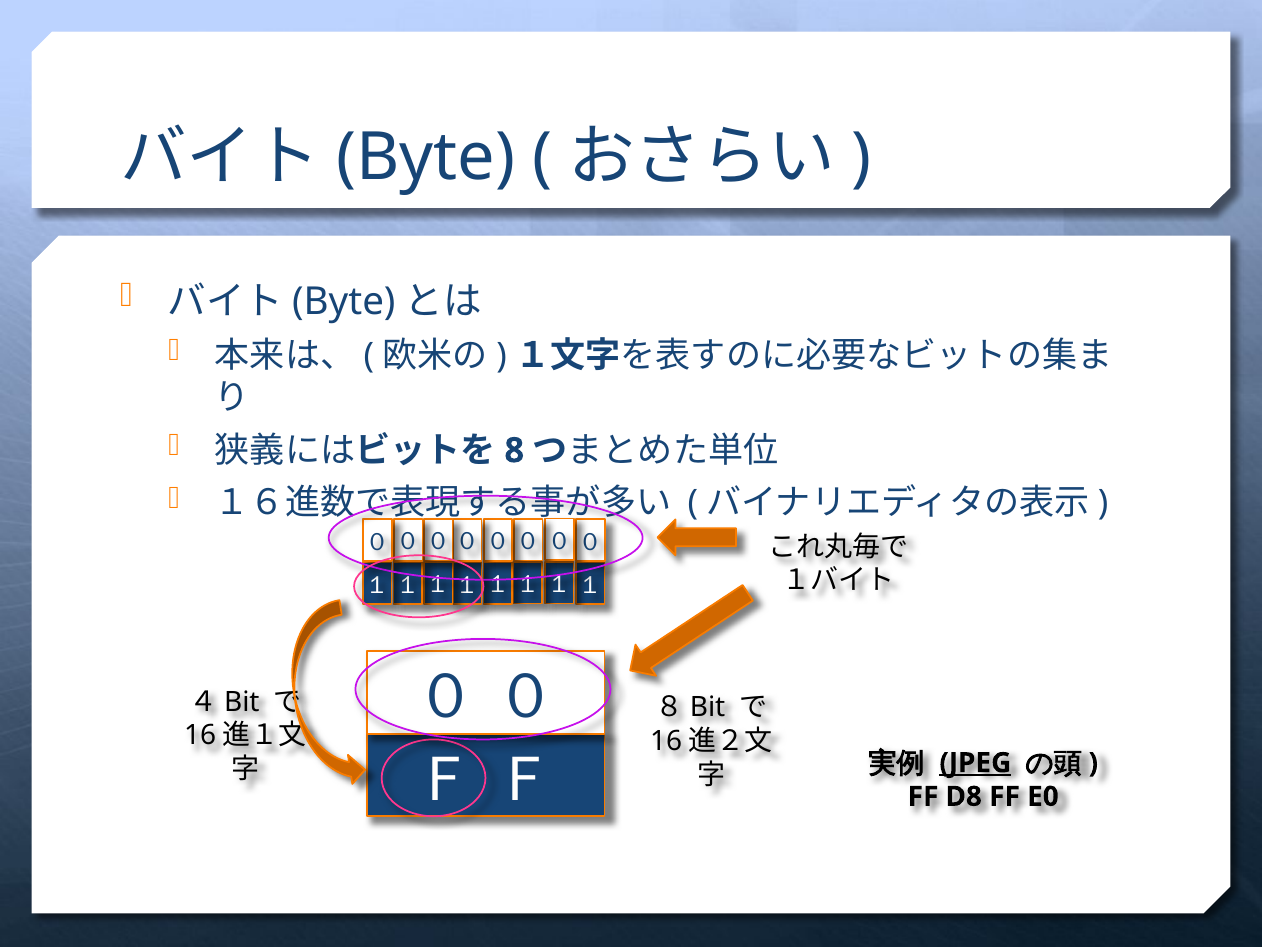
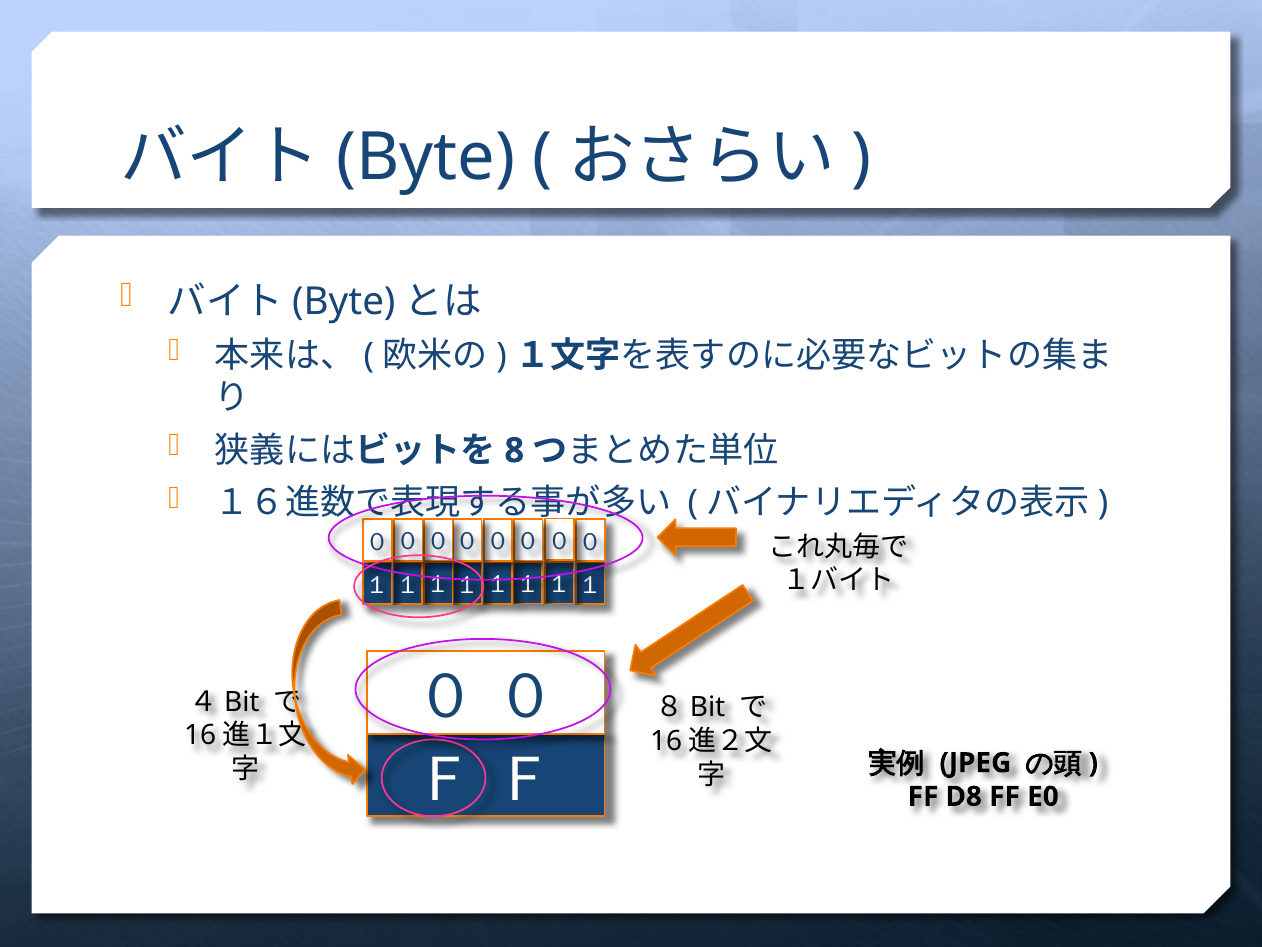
JPEG underline: present -> none (975, 763)
